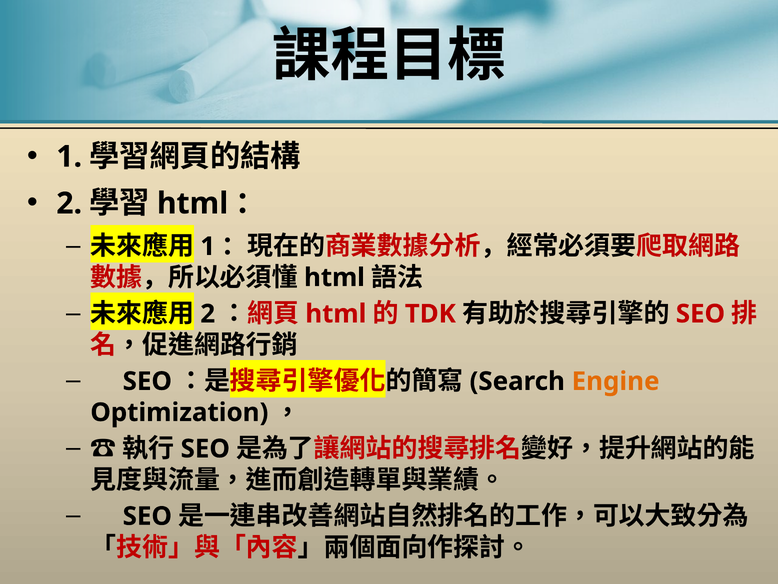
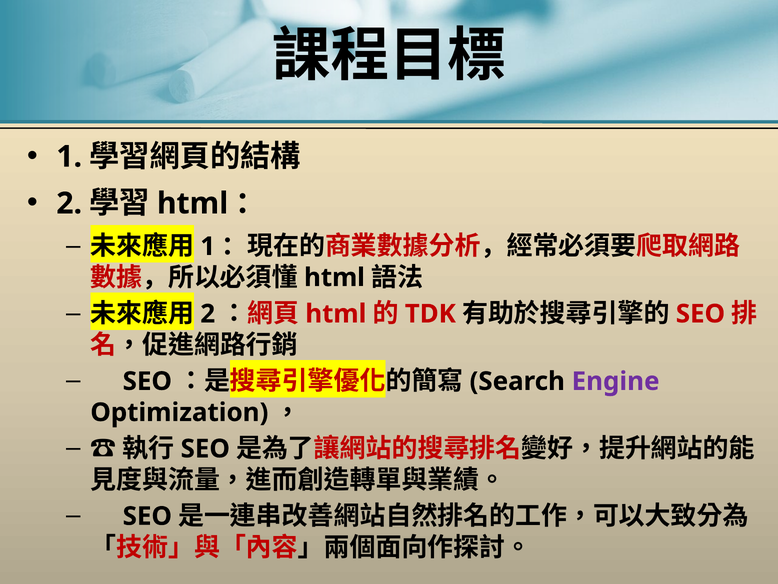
Engine colour: orange -> purple (616, 381)
